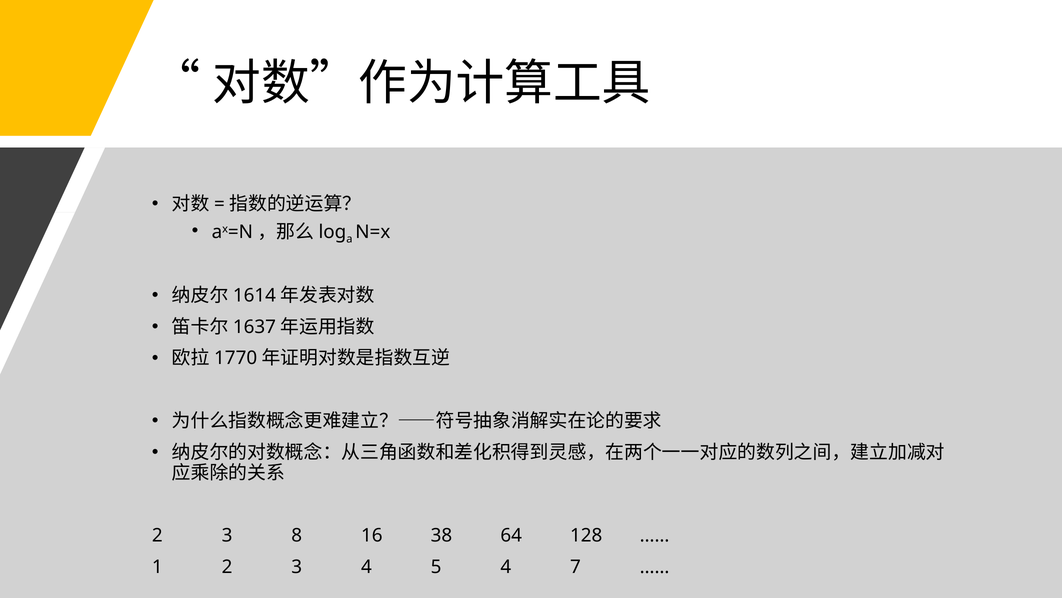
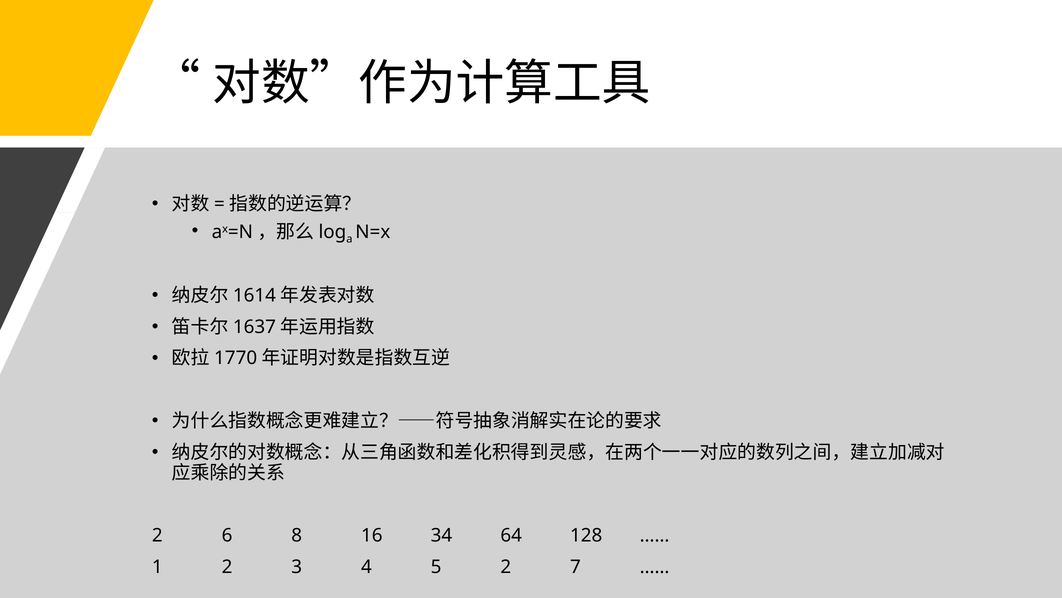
3: 3 -> 6 (227, 535)
38: 38 -> 34 (441, 535)
5 4: 4 -> 2 (506, 567)
